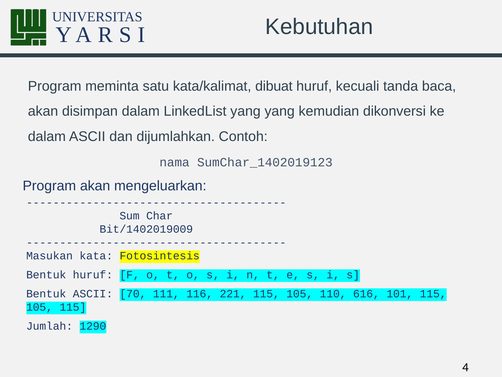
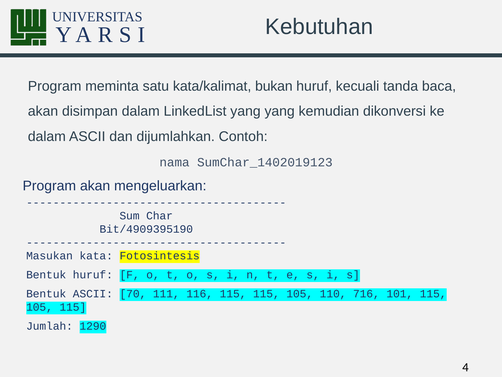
dibuat: dibuat -> bukan (274, 86)
Bit/1402019009: Bit/1402019009 -> Bit/4909395190 (146, 229)
116 221: 221 -> 115 (233, 293)
616: 616 -> 716 (366, 293)
